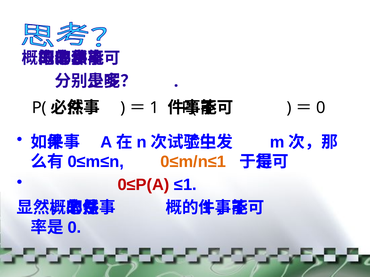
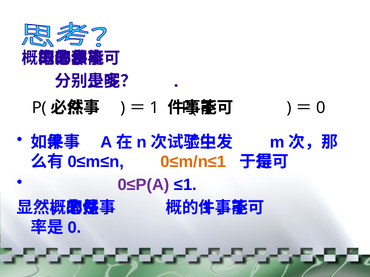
0≤P(A colour: red -> purple (143, 185)
